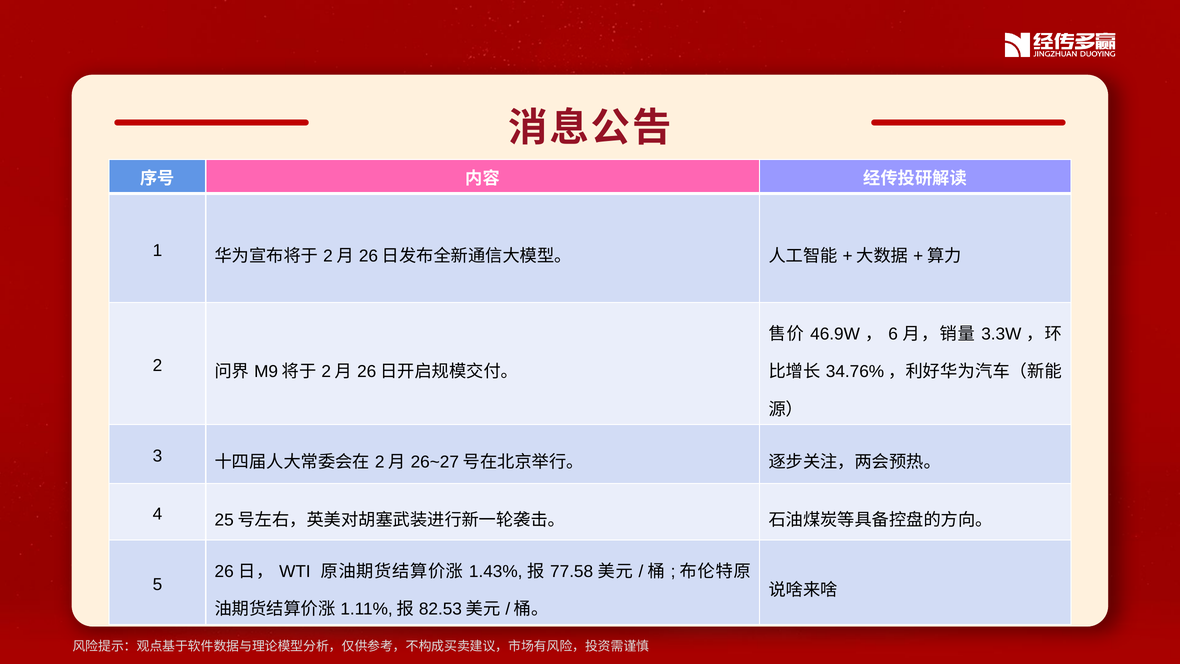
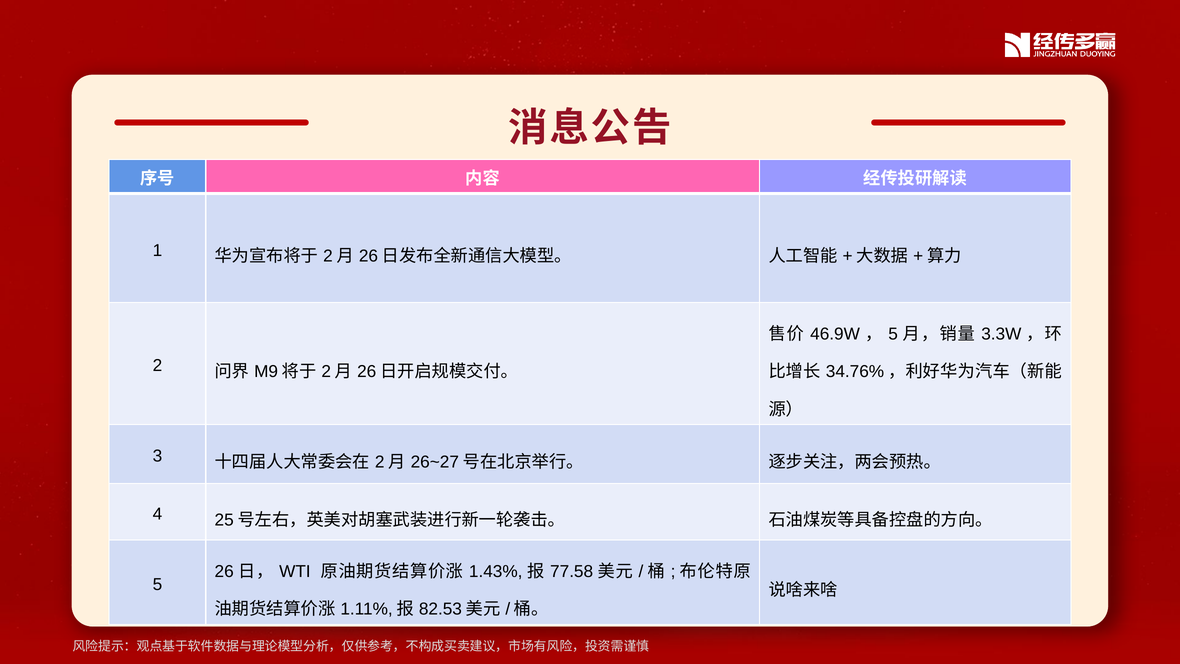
6: 6 -> 5 (893, 334)
